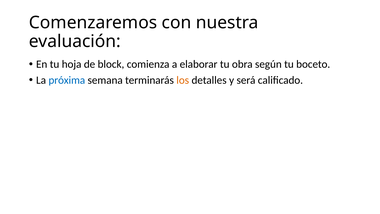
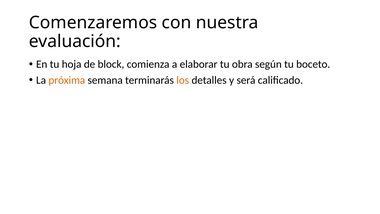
próxima colour: blue -> orange (67, 80)
